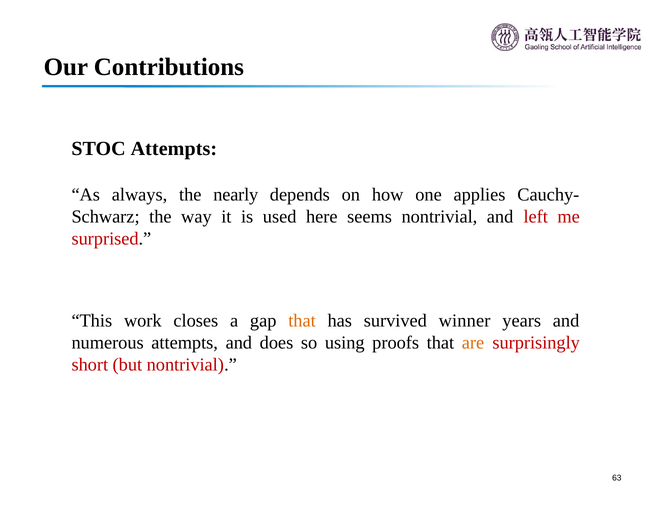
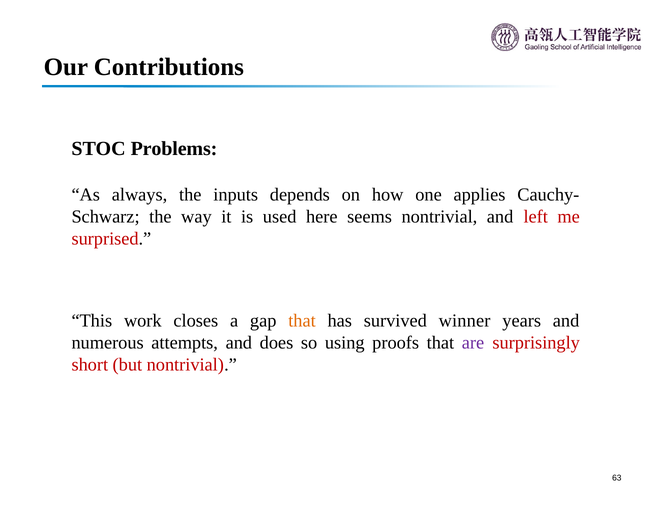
STOC Attempts: Attempts -> Problems (174, 149)
nearly: nearly -> inputs (236, 195)
are colour: orange -> purple (473, 343)
